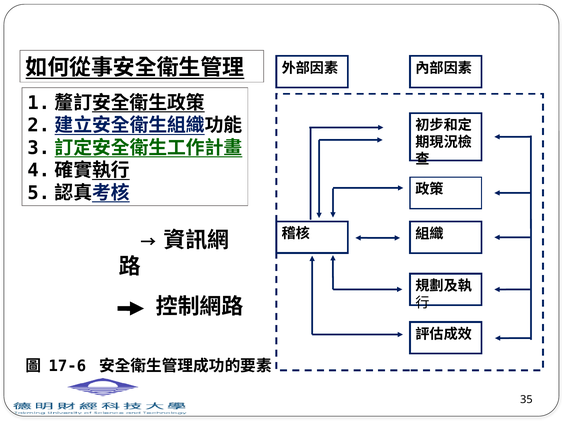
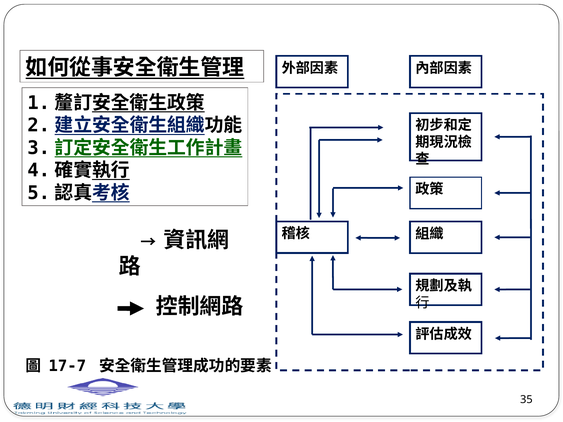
17-6: 17-6 -> 17-7 (67, 366)
